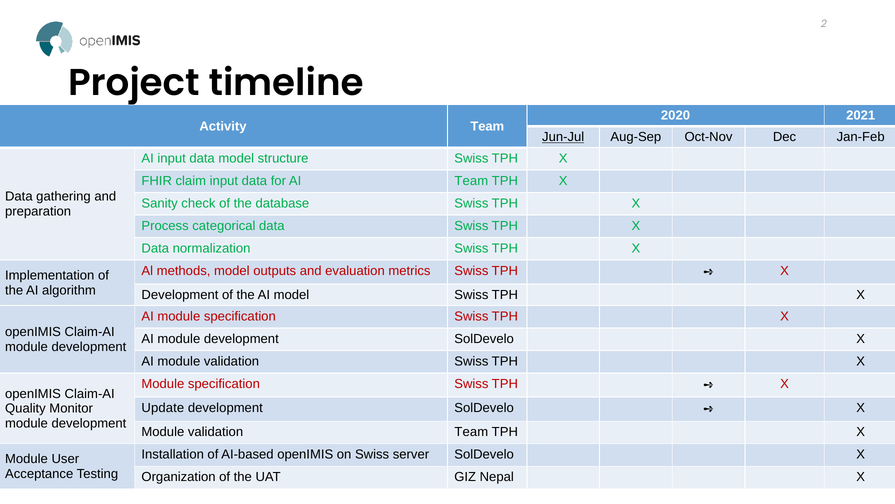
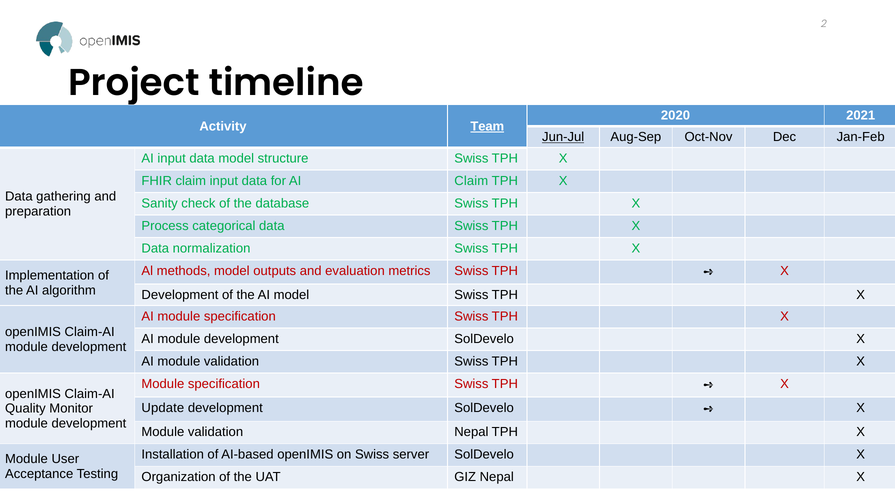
Team underline: none -> present (487, 126)
Team: Team -> Claim (471, 181)
validation Team: Team -> Nepal (471, 432)
